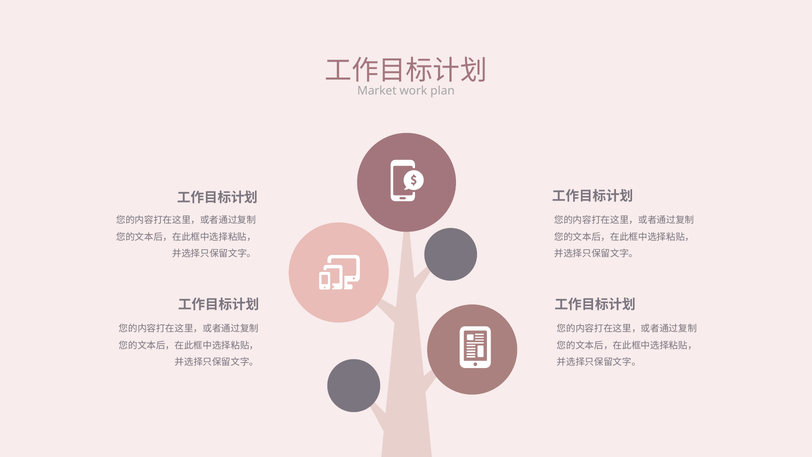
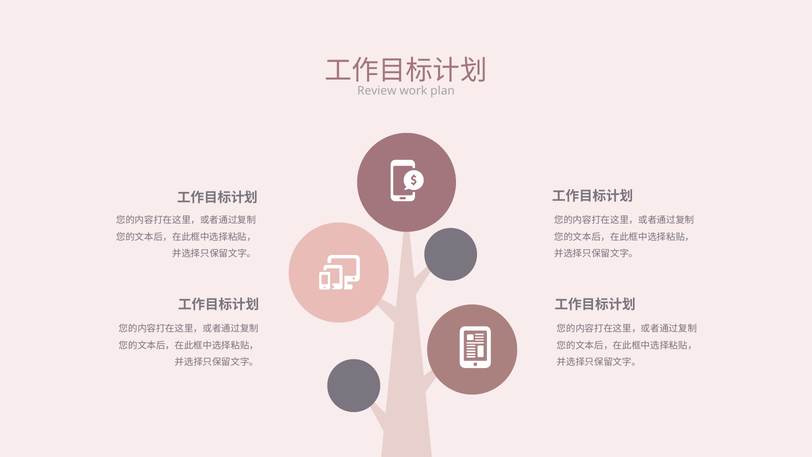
Market: Market -> Review (377, 91)
